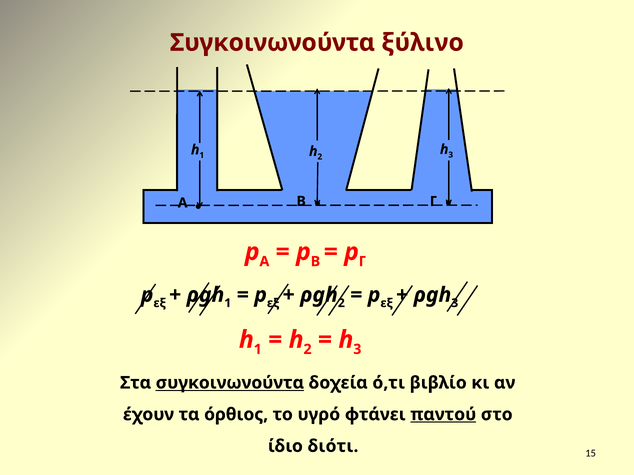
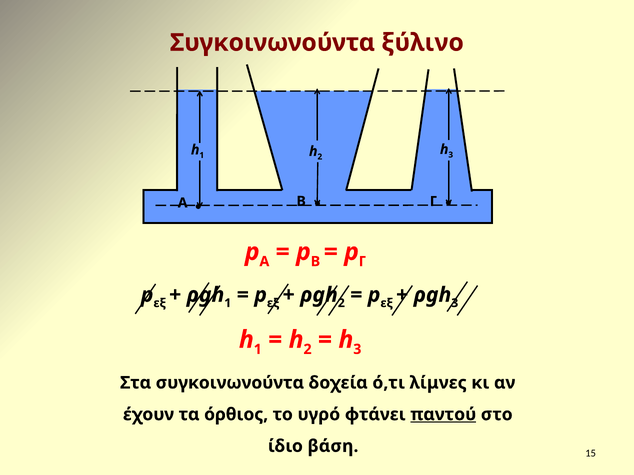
συγκοινωνούντα underline: present -> none (230, 383)
βιβλίο: βιβλίο -> λίμνες (438, 383)
διότι: διότι -> βάση (333, 447)
